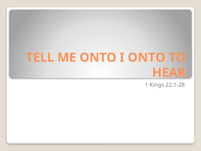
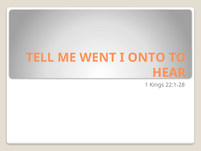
ME ONTO: ONTO -> WENT (98, 57)
